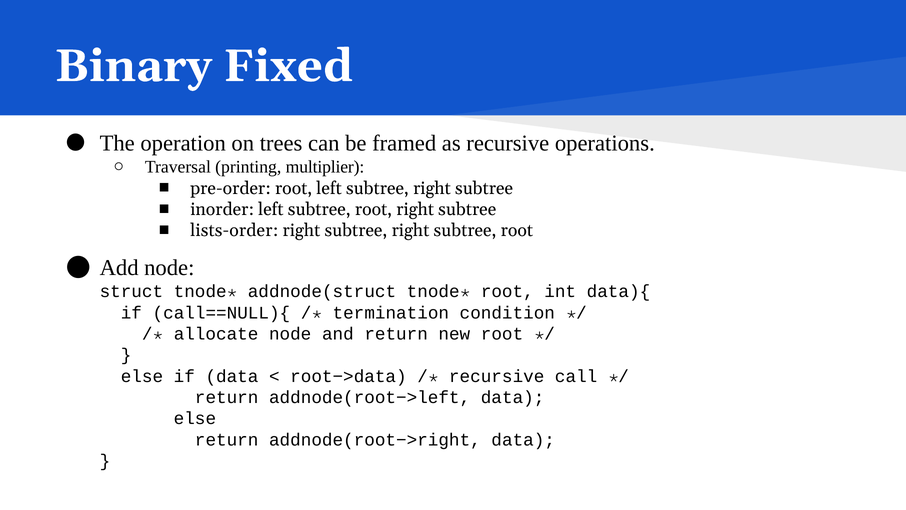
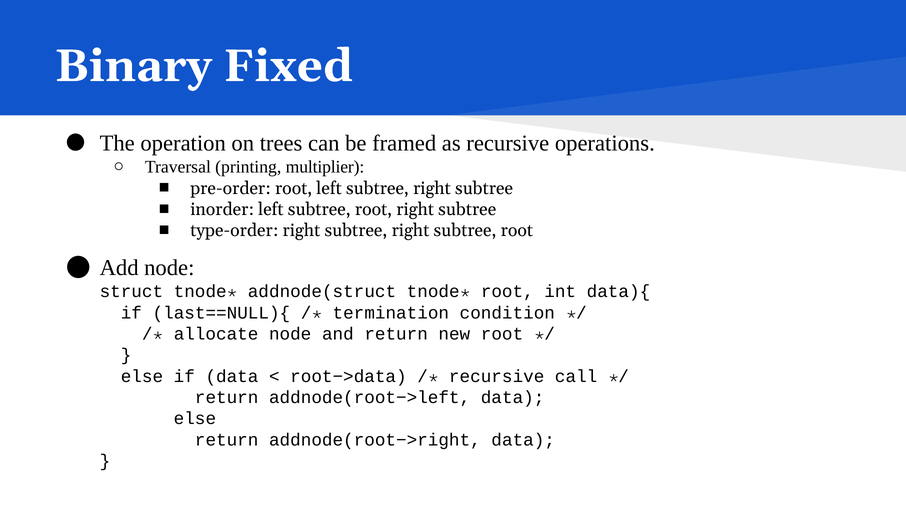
lists-order: lists-order -> type-order (234, 230)
call==NULL){: call==NULL){ -> last==NULL){ (221, 312)
